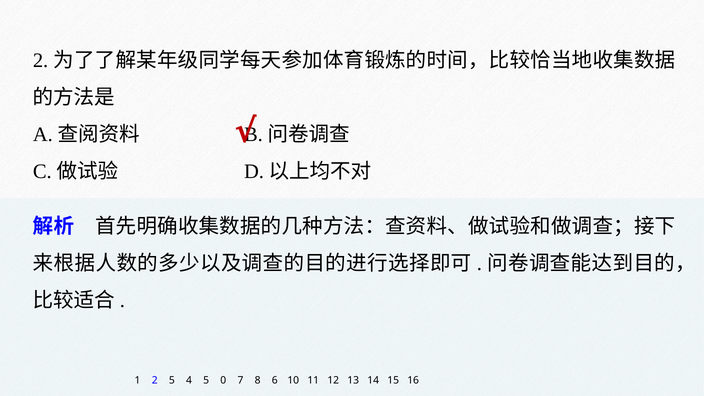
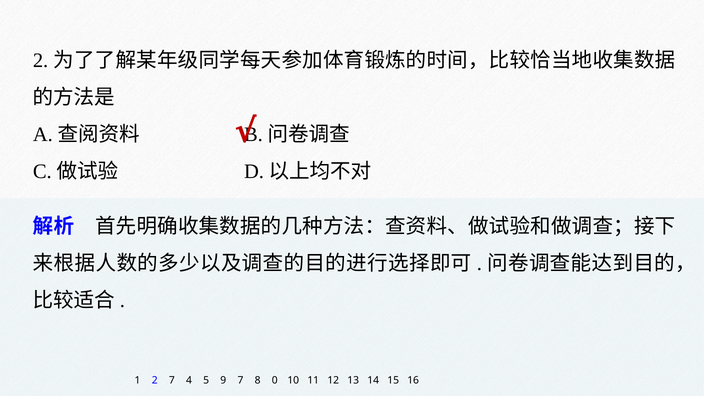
2 5: 5 -> 7 (172, 381)
0: 0 -> 9 (223, 381)
6: 6 -> 0 (275, 381)
